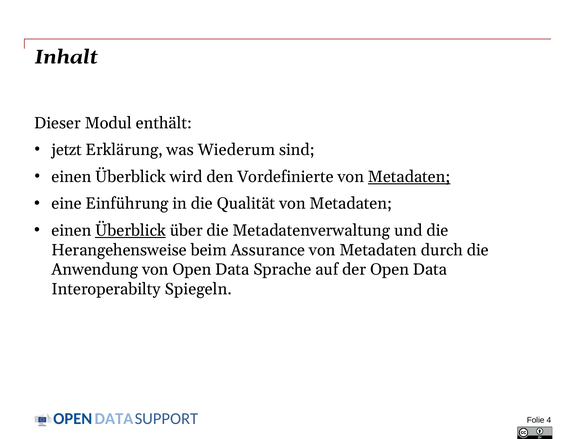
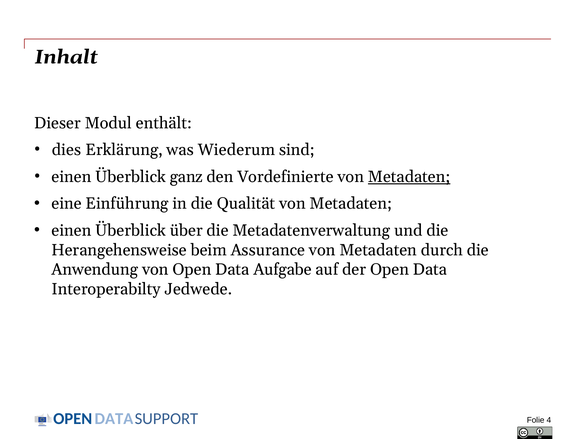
jetzt: jetzt -> dies (67, 150)
wird: wird -> ganz (186, 177)
Überblick underline: present -> none (130, 230)
Sprache: Sprache -> Aufgabe (283, 269)
Spiegeln: Spiegeln -> Jedwede (198, 289)
